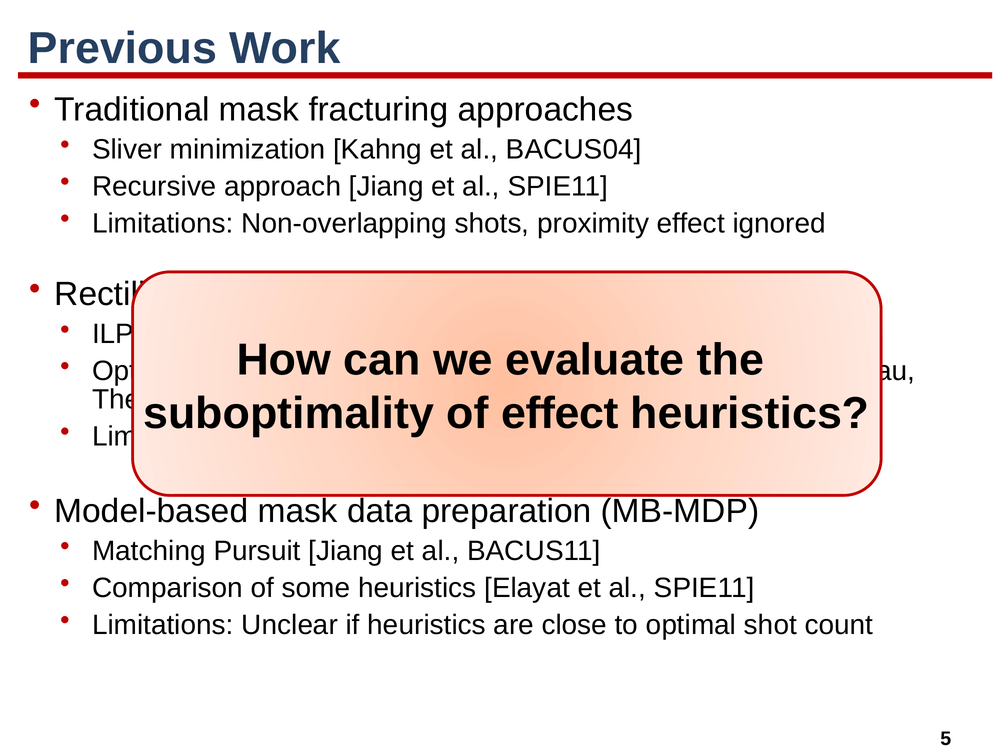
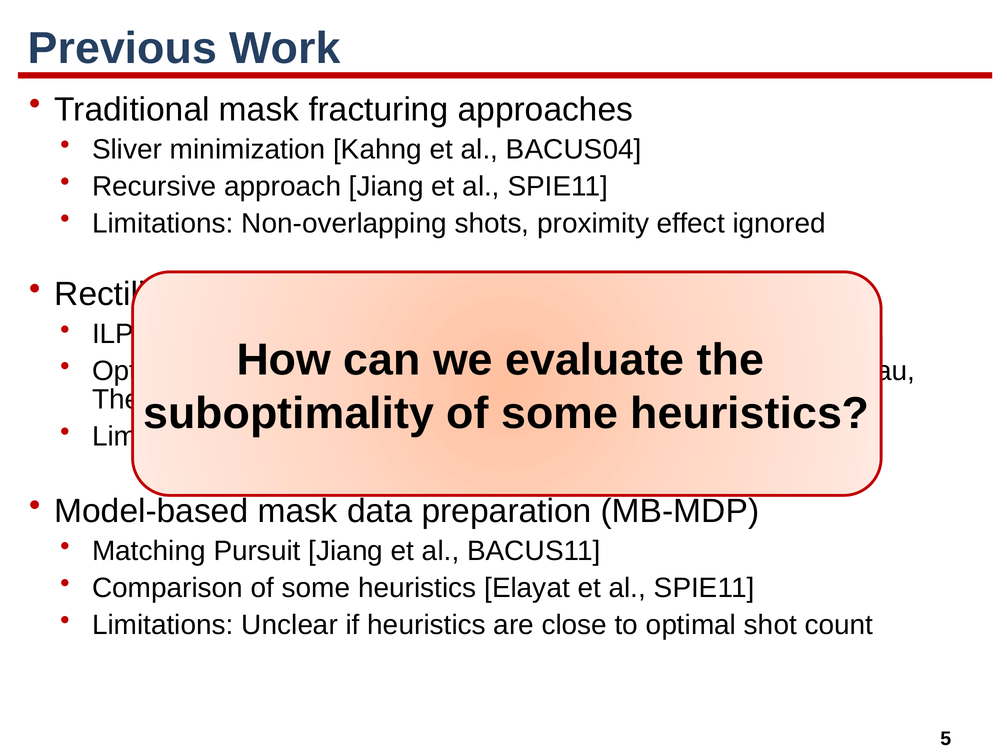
effect: effect -> some (560, 414)
